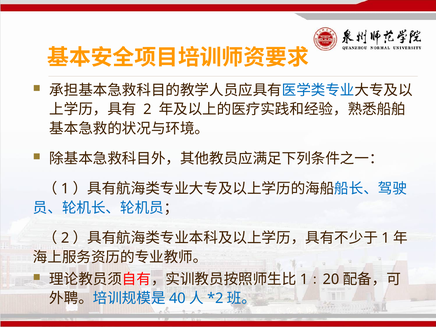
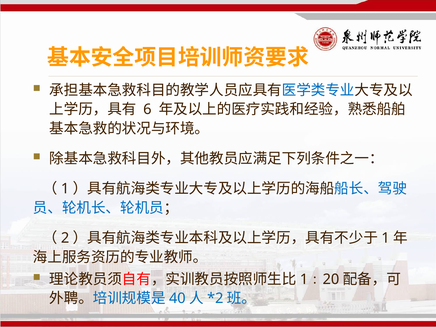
2: 2 -> 6 (147, 109)
